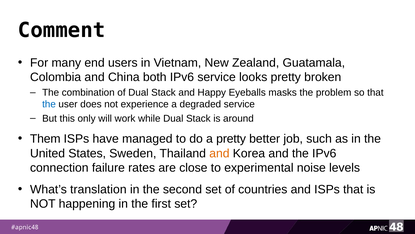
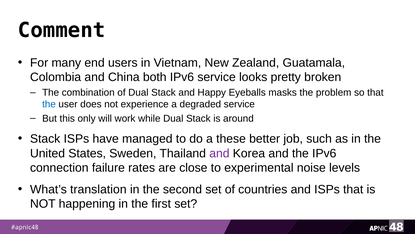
Them: Them -> Stack (45, 138)
a pretty: pretty -> these (231, 138)
and colour: orange -> purple (219, 153)
